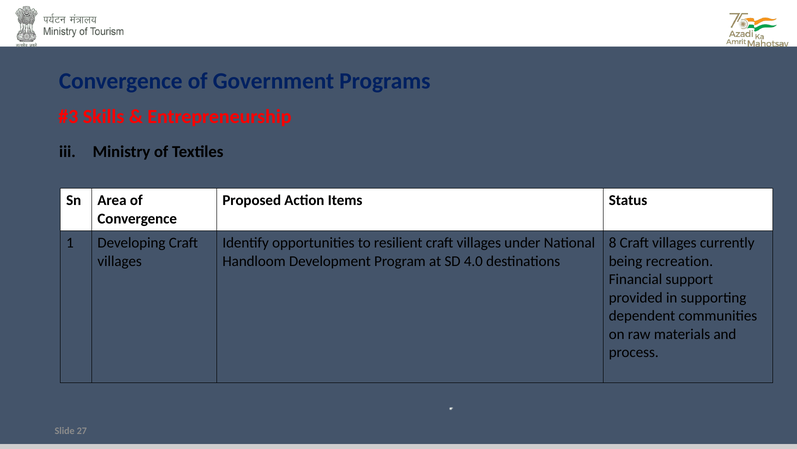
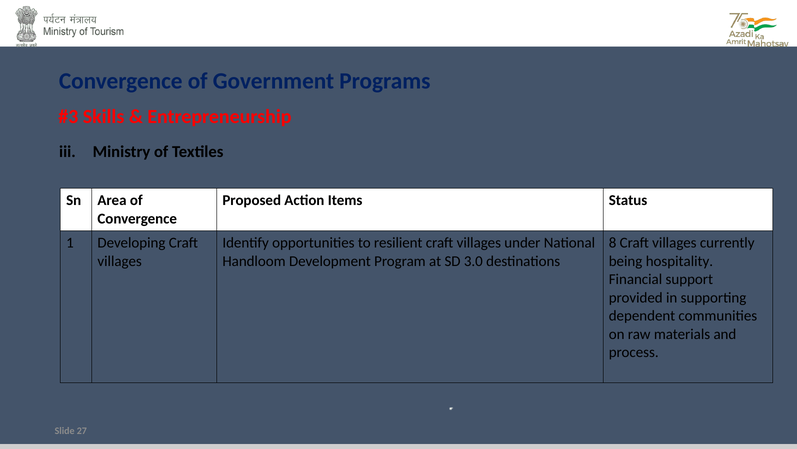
4.0: 4.0 -> 3.0 (473, 261)
recreation: recreation -> hospitality (679, 261)
